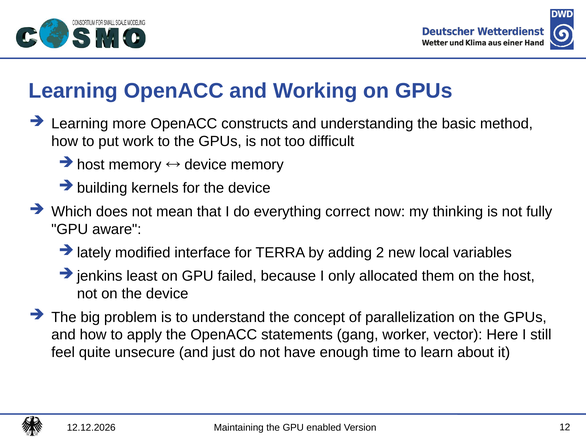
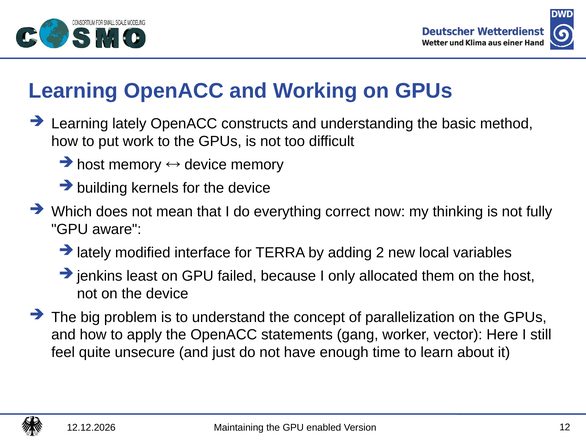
Learning more: more -> lately (129, 123)
